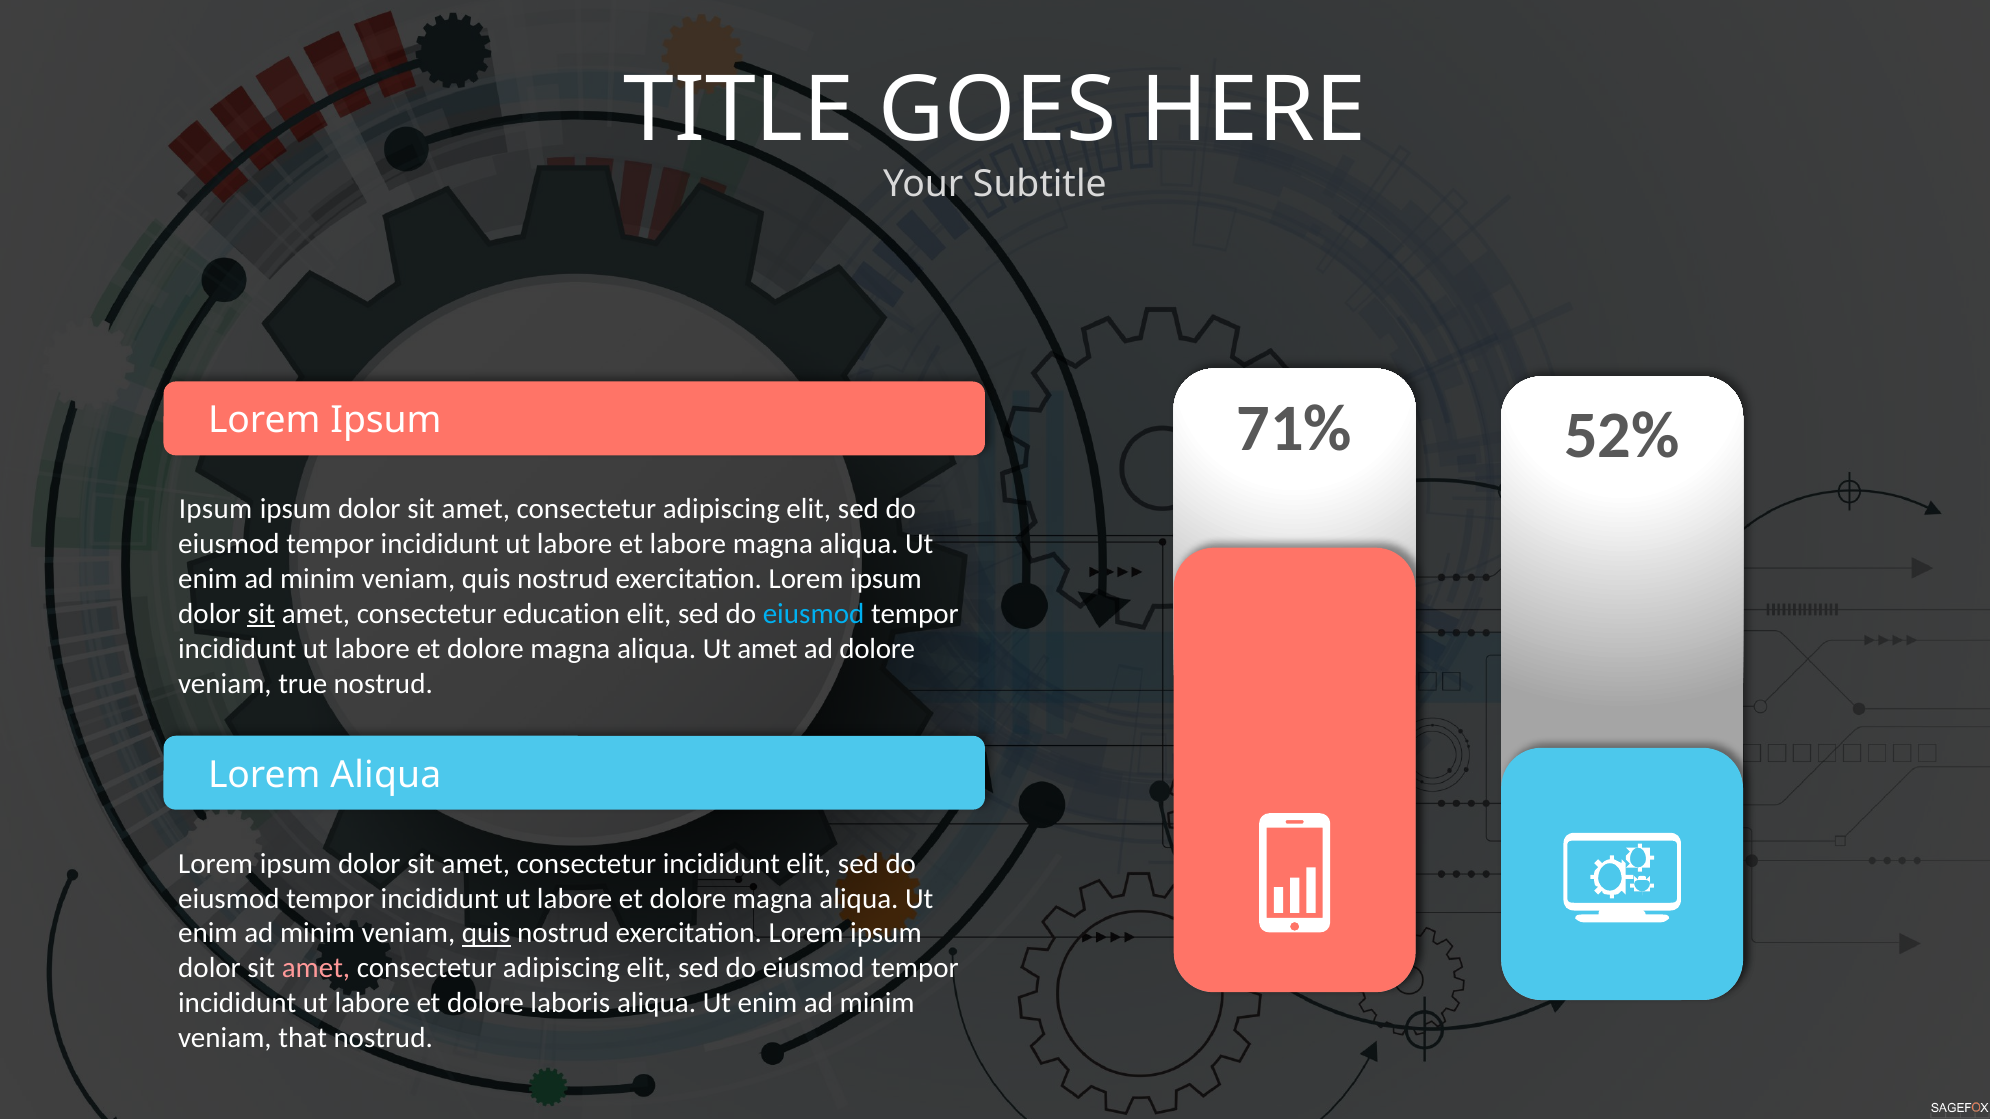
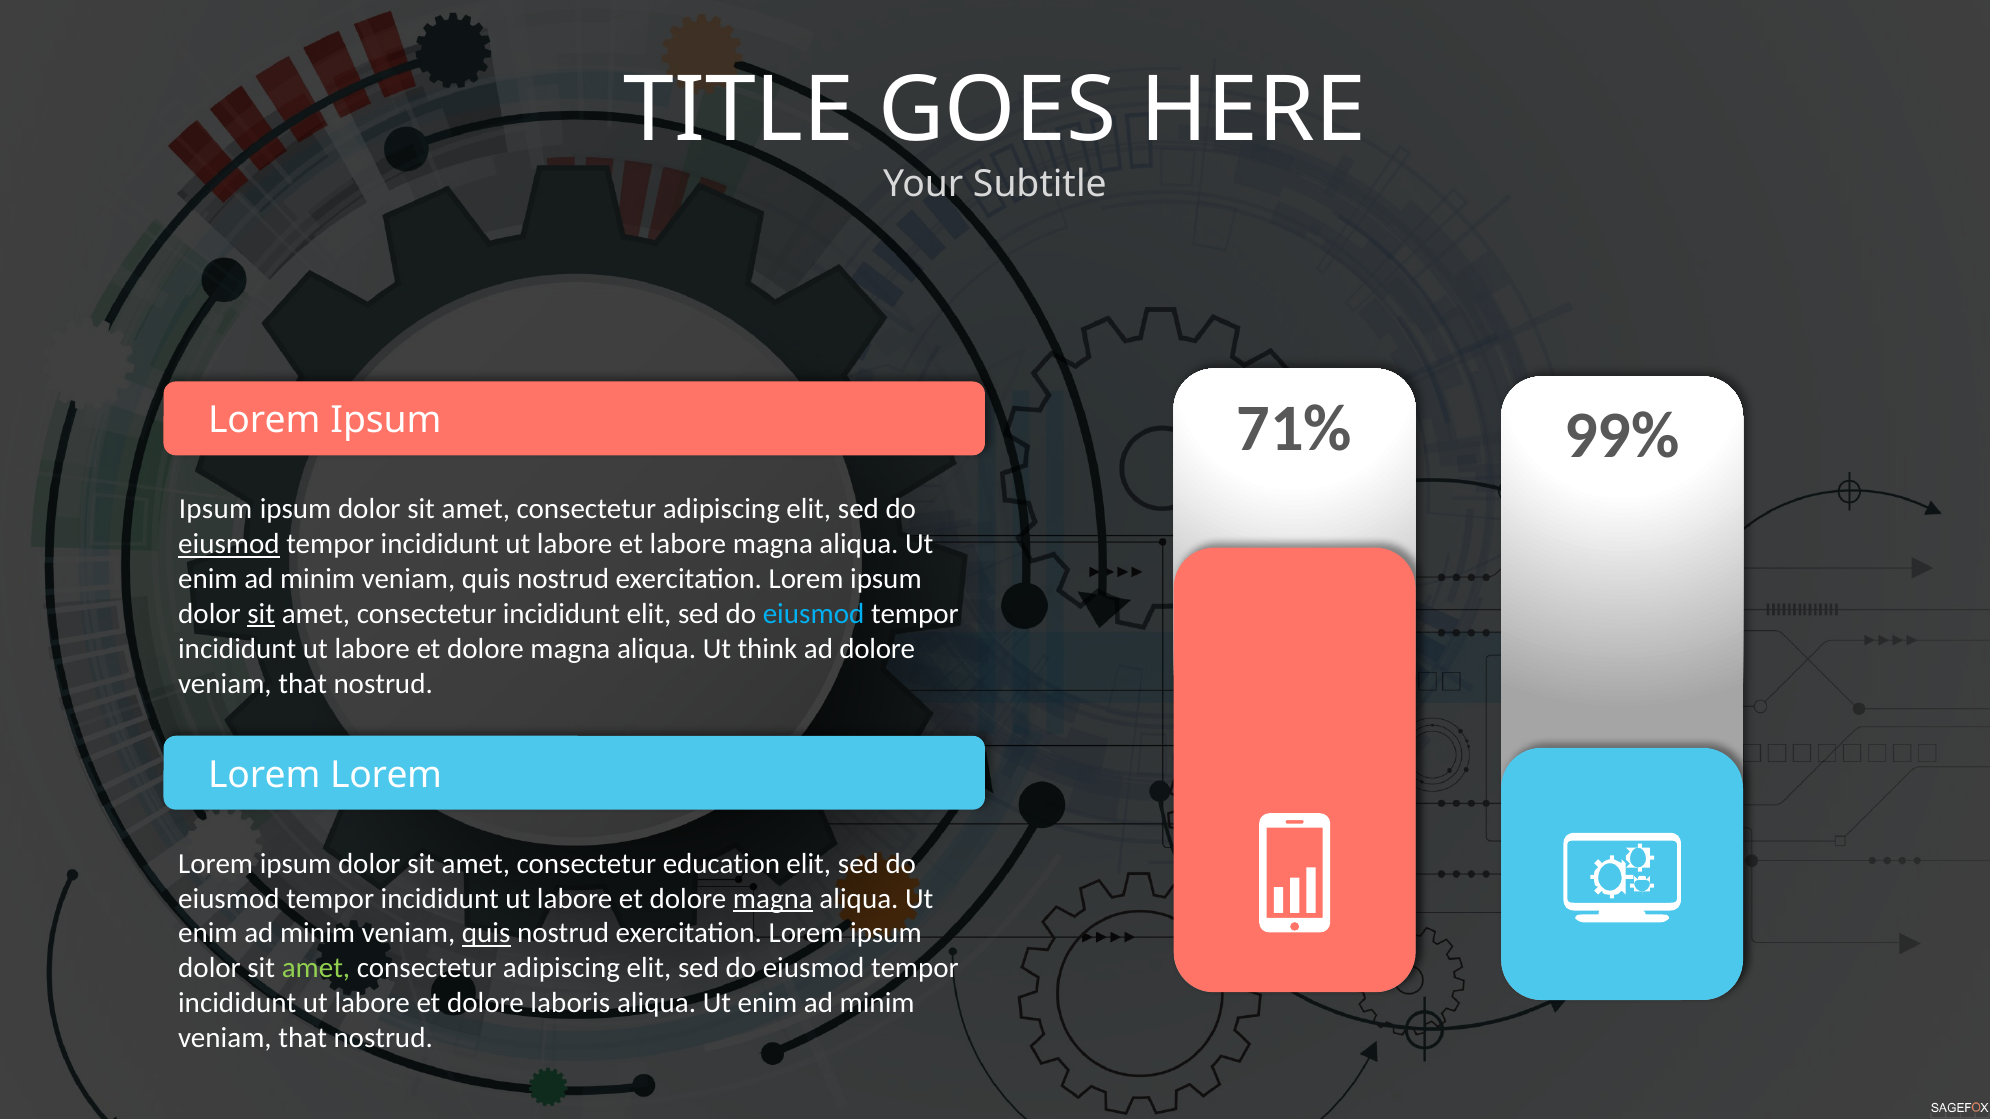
52%: 52% -> 99% (1622, 436)
eiusmod underline: none -> present (229, 544)
consectetur education: education -> incididunt (561, 614)
Ut amet: amet -> think (767, 649)
true: true -> that (303, 684)
Lorem Aliqua: Aliqua -> Lorem (386, 775)
consectetur incididunt: incididunt -> education (721, 864)
magna underline: none -> present (773, 899)
amet colour: pink -> light green (316, 969)
